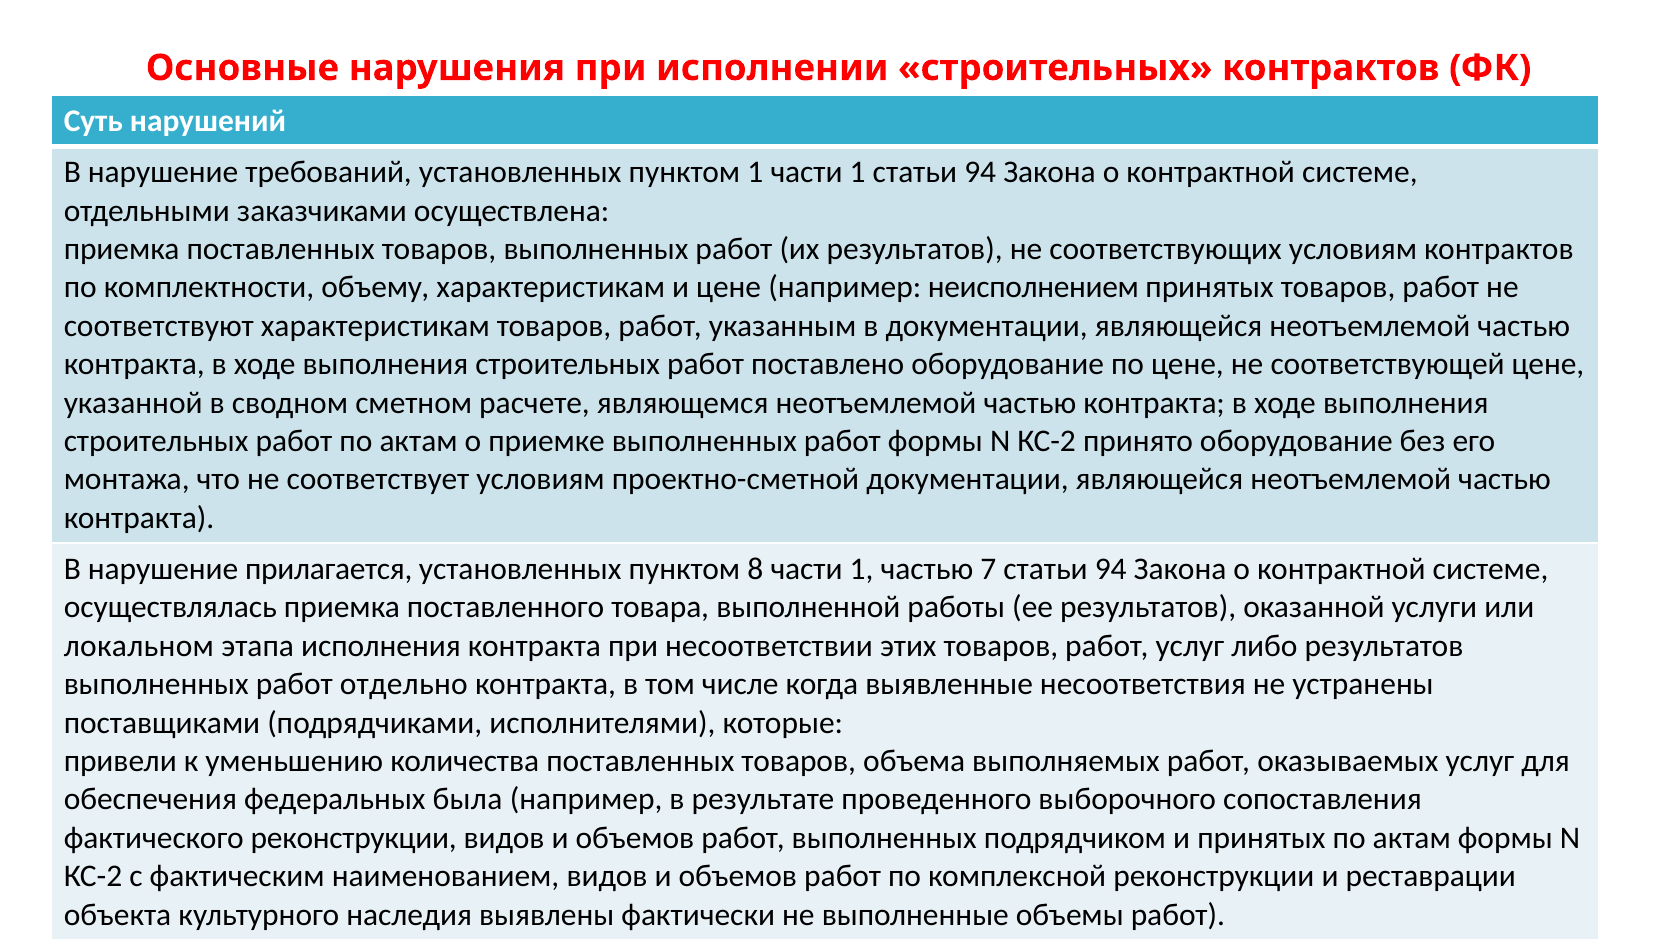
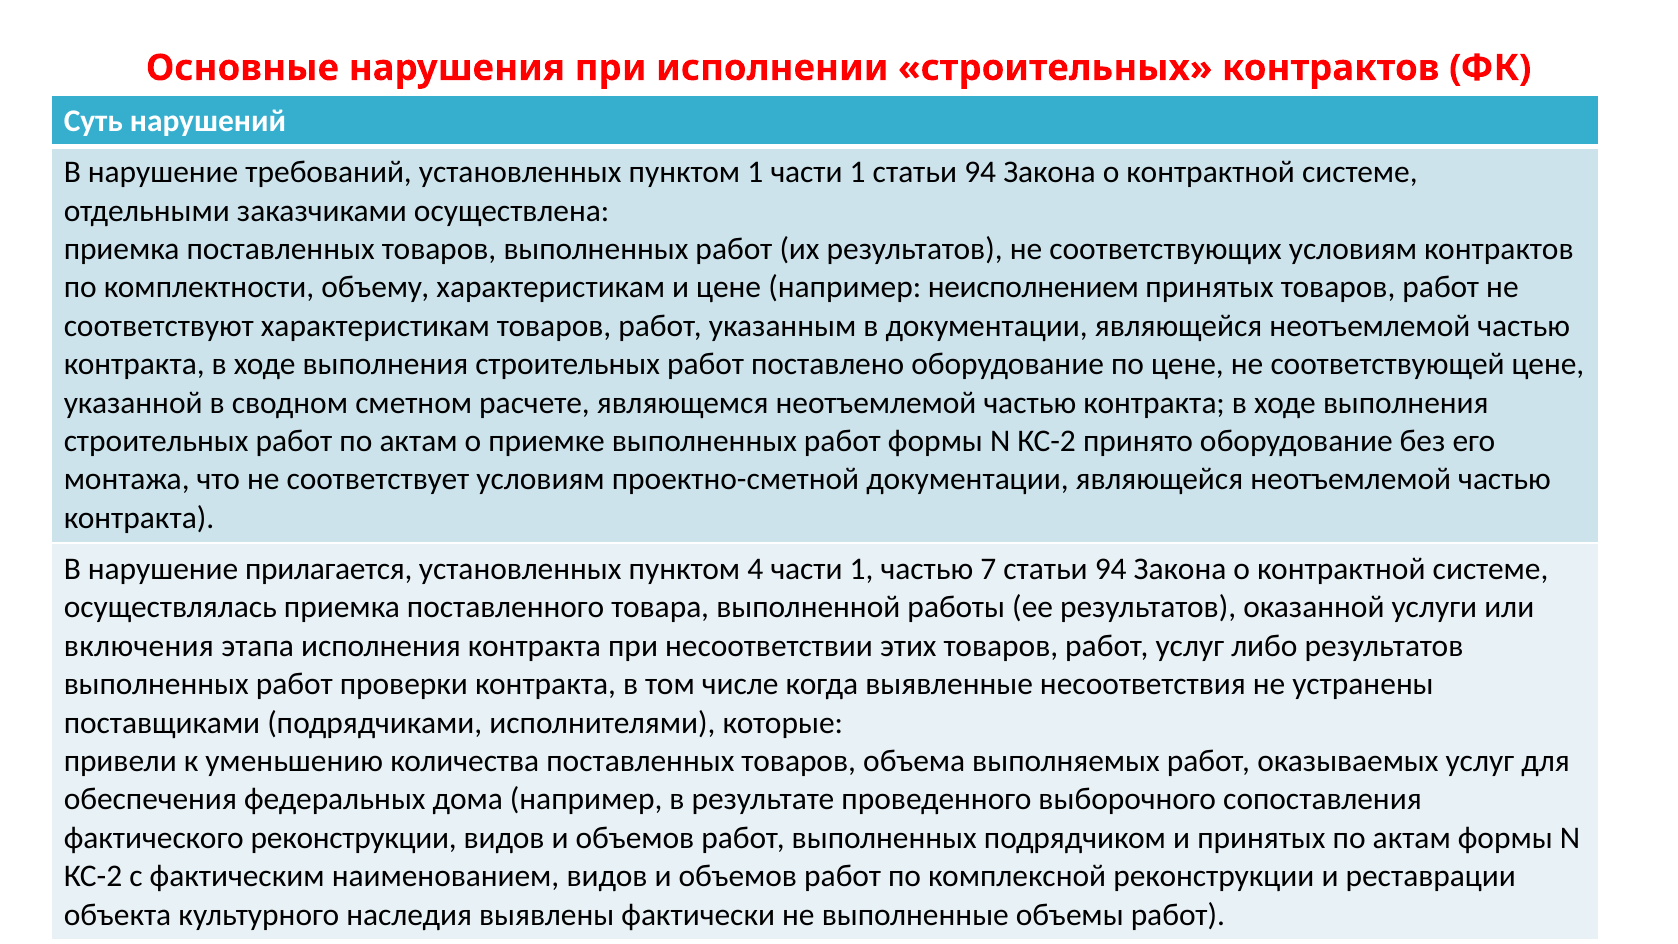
8: 8 -> 4 (755, 569)
локальном: локальном -> включения (139, 646)
отдельно: отдельно -> проверки (404, 684)
была: была -> дома (468, 799)
